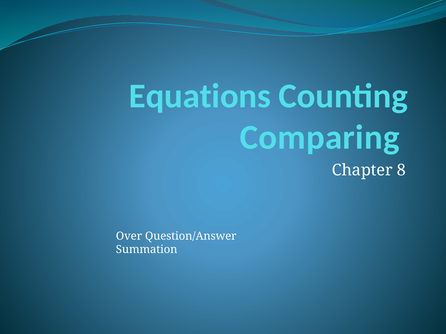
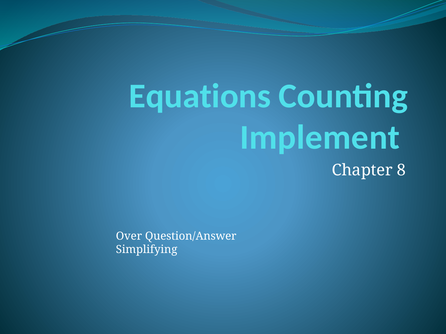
Comparing: Comparing -> Implement (320, 138)
Summation: Summation -> Simplifying (147, 250)
